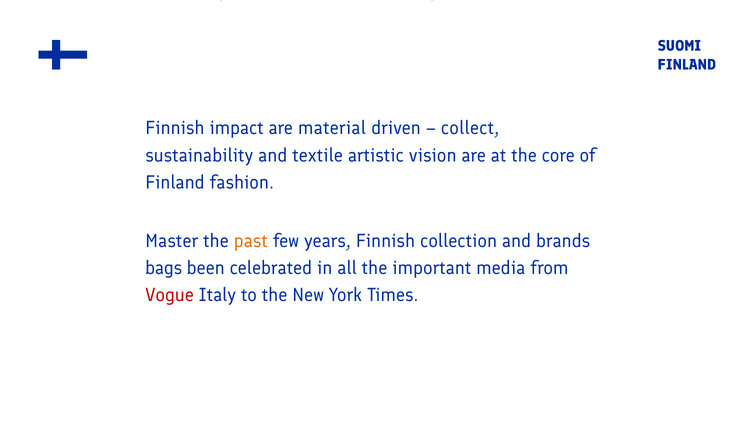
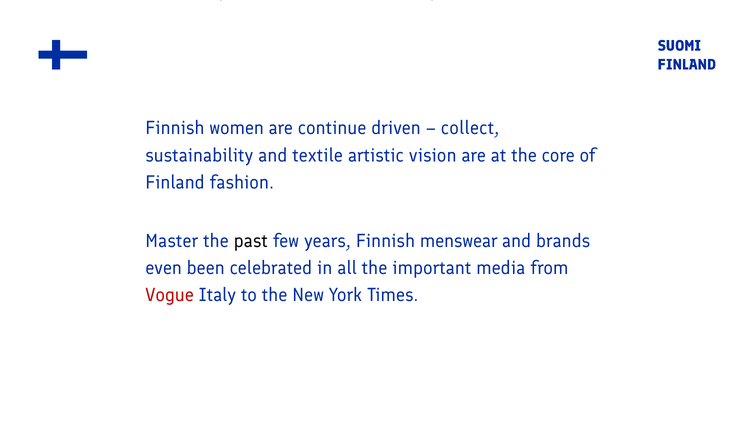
impact: impact -> women (237, 128)
material: material -> continue (332, 128)
past colour: orange -> black (251, 241)
collection: collection -> menswear (459, 241)
bags: bags -> even (164, 268)
